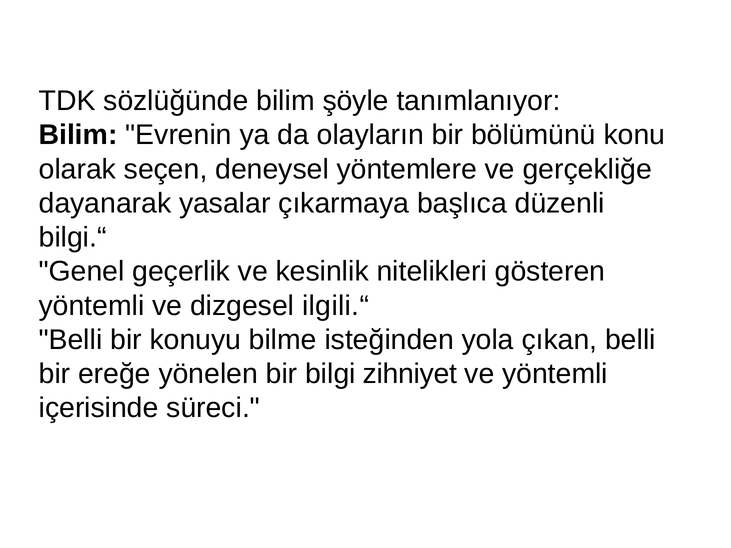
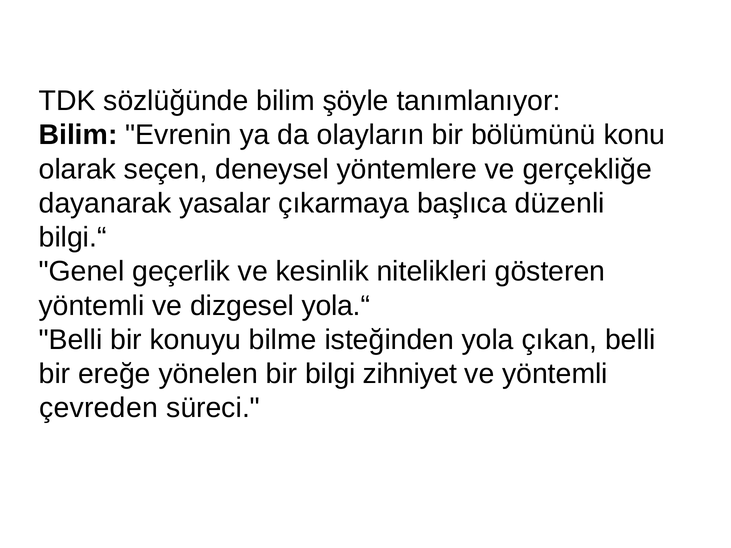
ilgili.“: ilgili.“ -> yola.“ (336, 306)
içerisinde: içerisinde -> çevreden (99, 408)
